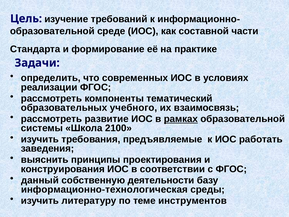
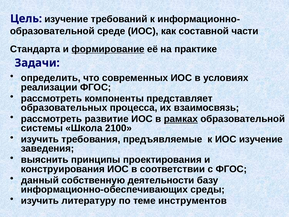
формирование underline: none -> present (108, 49)
тематический: тематический -> представляет (180, 98)
учебного: учебного -> процесса (134, 108)
ИОС работать: работать -> изучение (261, 139)
информационно-технологическая: информационно-технологическая -> информационно-обеспечивающих (104, 189)
